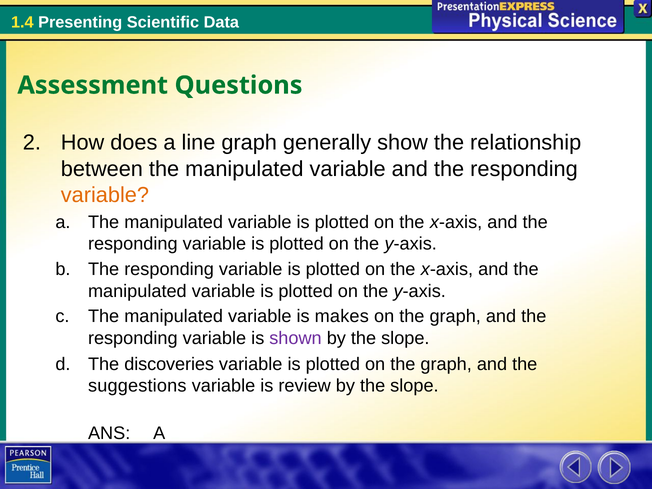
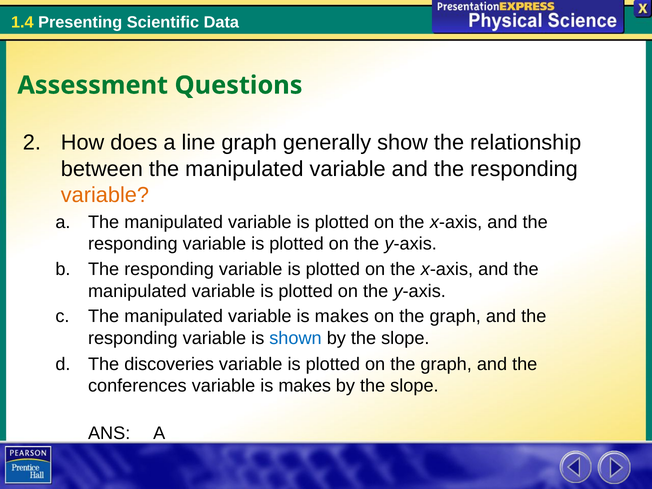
shown colour: purple -> blue (295, 338)
suggestions: suggestions -> conferences (137, 386)
review: review -> makes (305, 386)
